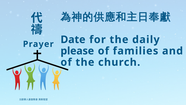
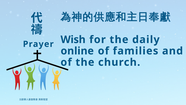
Date: Date -> Wish (73, 39)
please: please -> online (77, 51)
